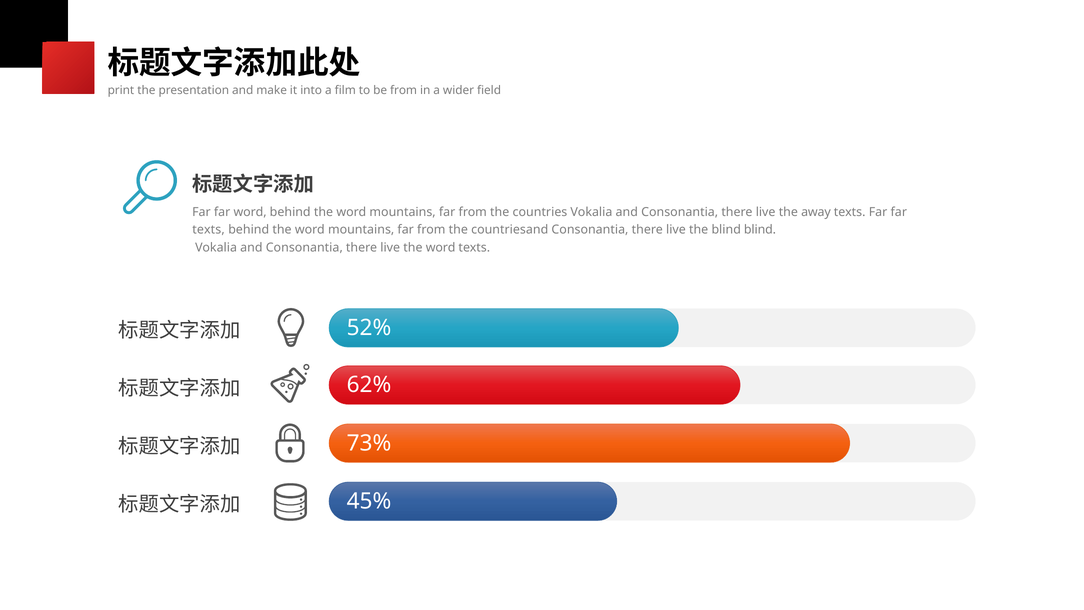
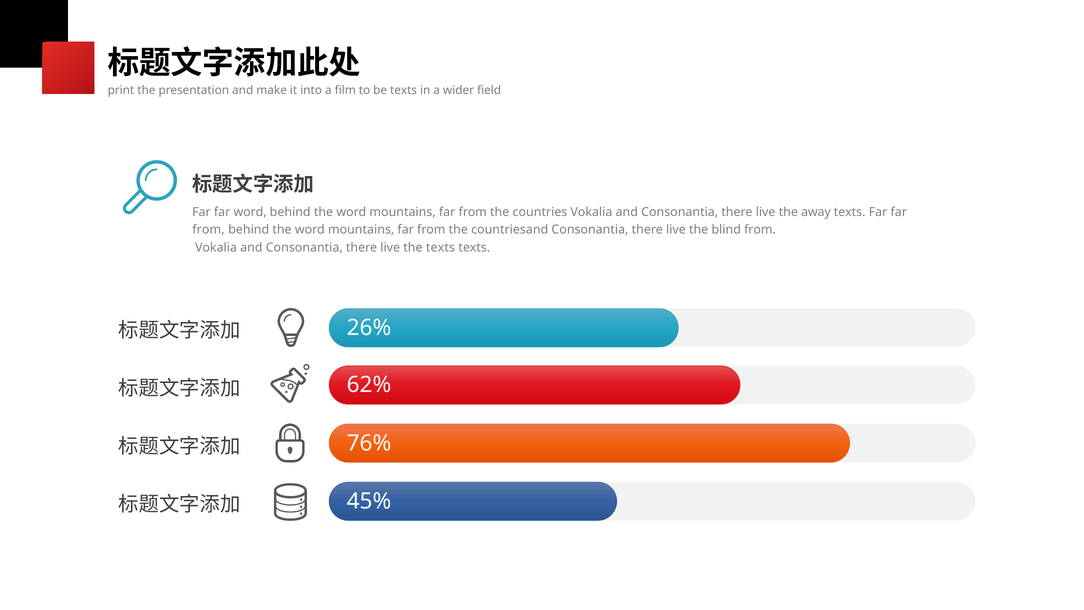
be from: from -> texts (404, 90)
texts: texts -> from (209, 230)
blind blind: blind -> from (760, 230)
live the word: word -> texts (440, 248)
52%: 52% -> 26% (369, 328)
73%: 73% -> 76% (369, 443)
